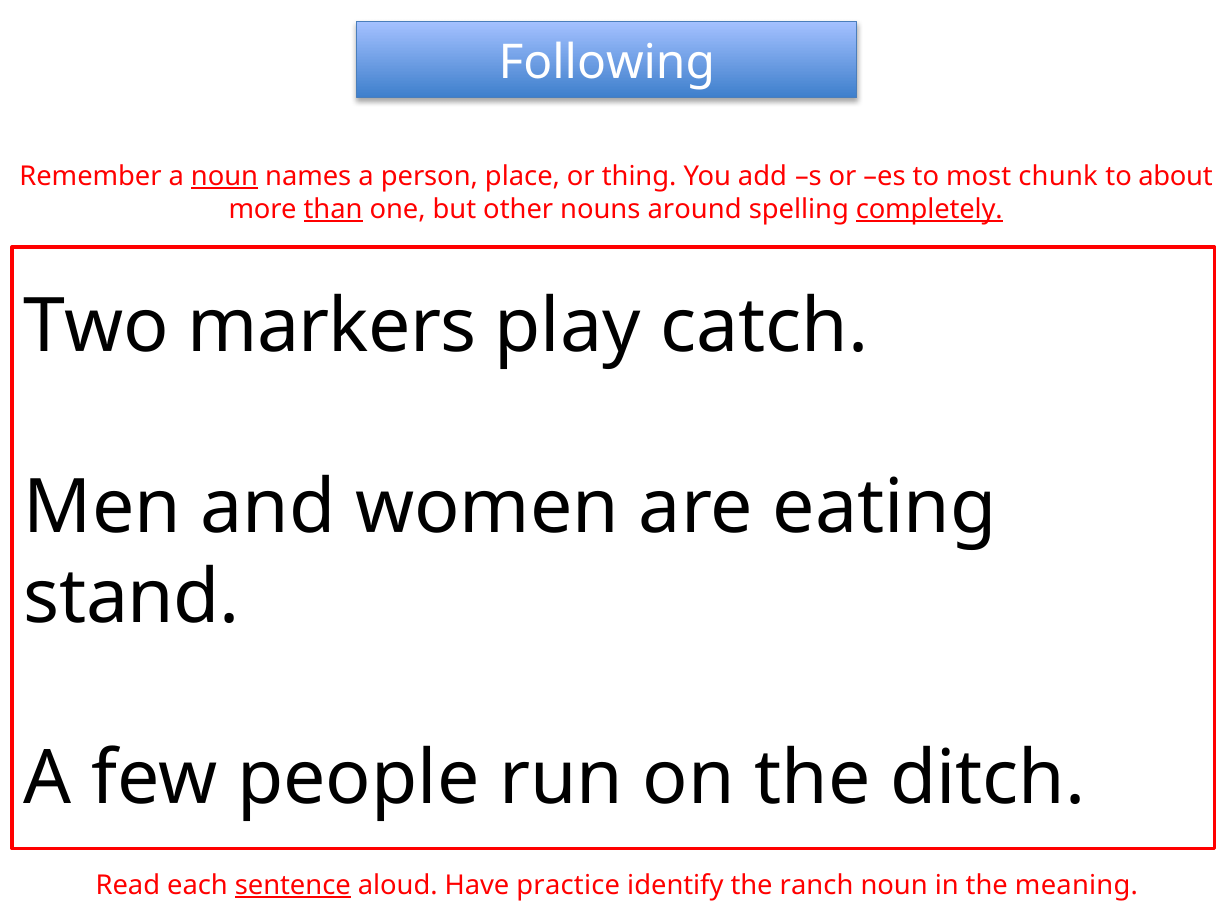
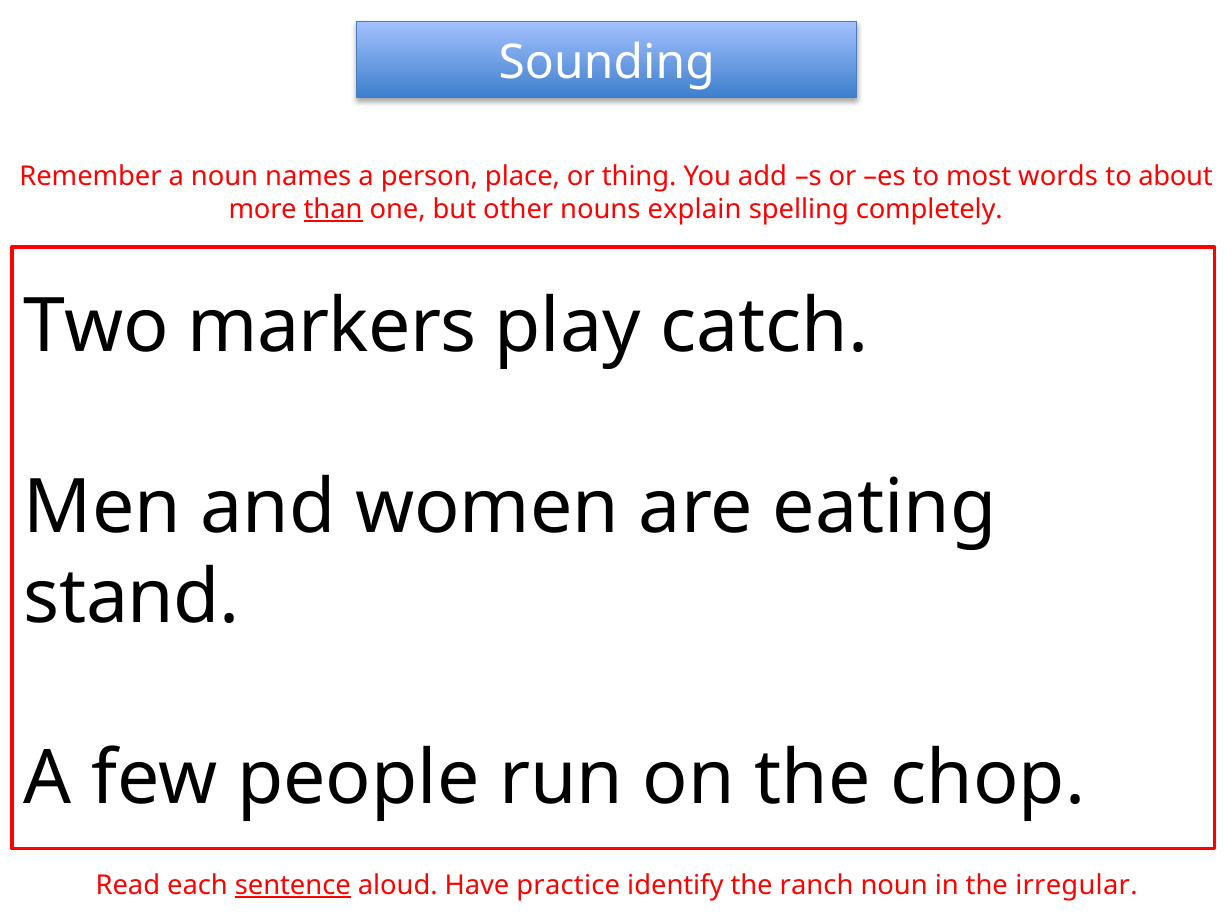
Following: Following -> Sounding (607, 63)
noun underline: present -> none (225, 176)
chunk: chunk -> words (1058, 176)
around: around -> explain (695, 209)
completely underline: present -> none (929, 209)
ditch: ditch -> chop (988, 779)
meaning: meaning -> irregular (1076, 885)
